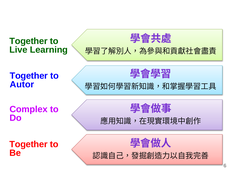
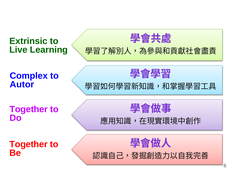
Together: Together -> Extrinsic (28, 41)
Together: Together -> Complex (29, 76)
Complex: Complex -> Together (29, 109)
